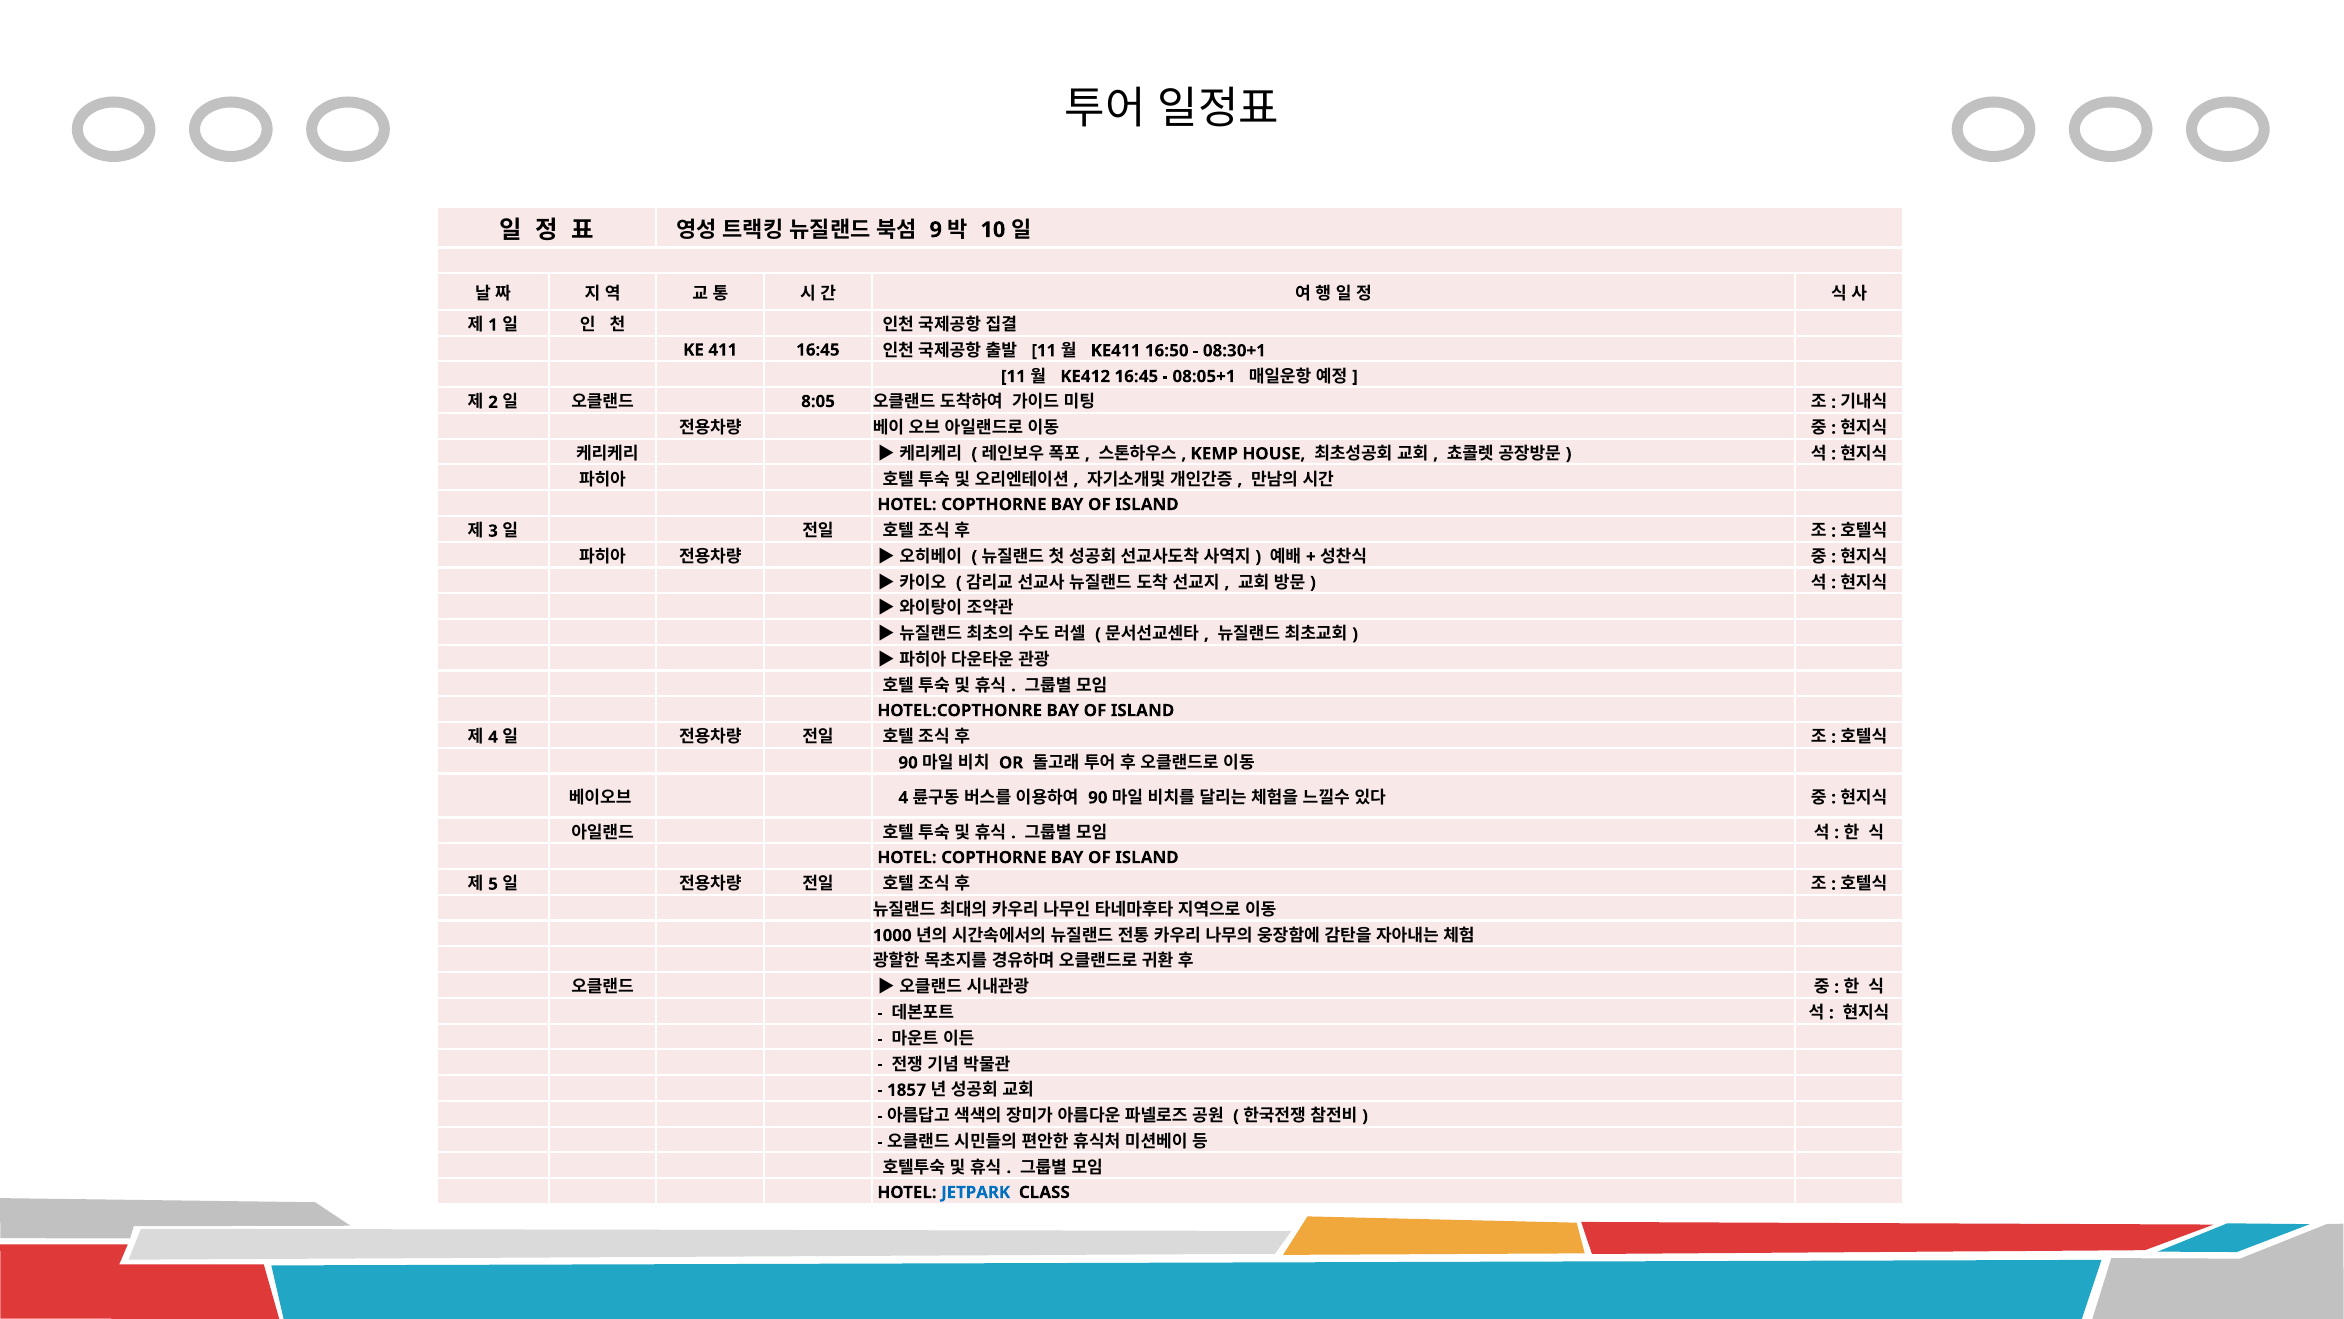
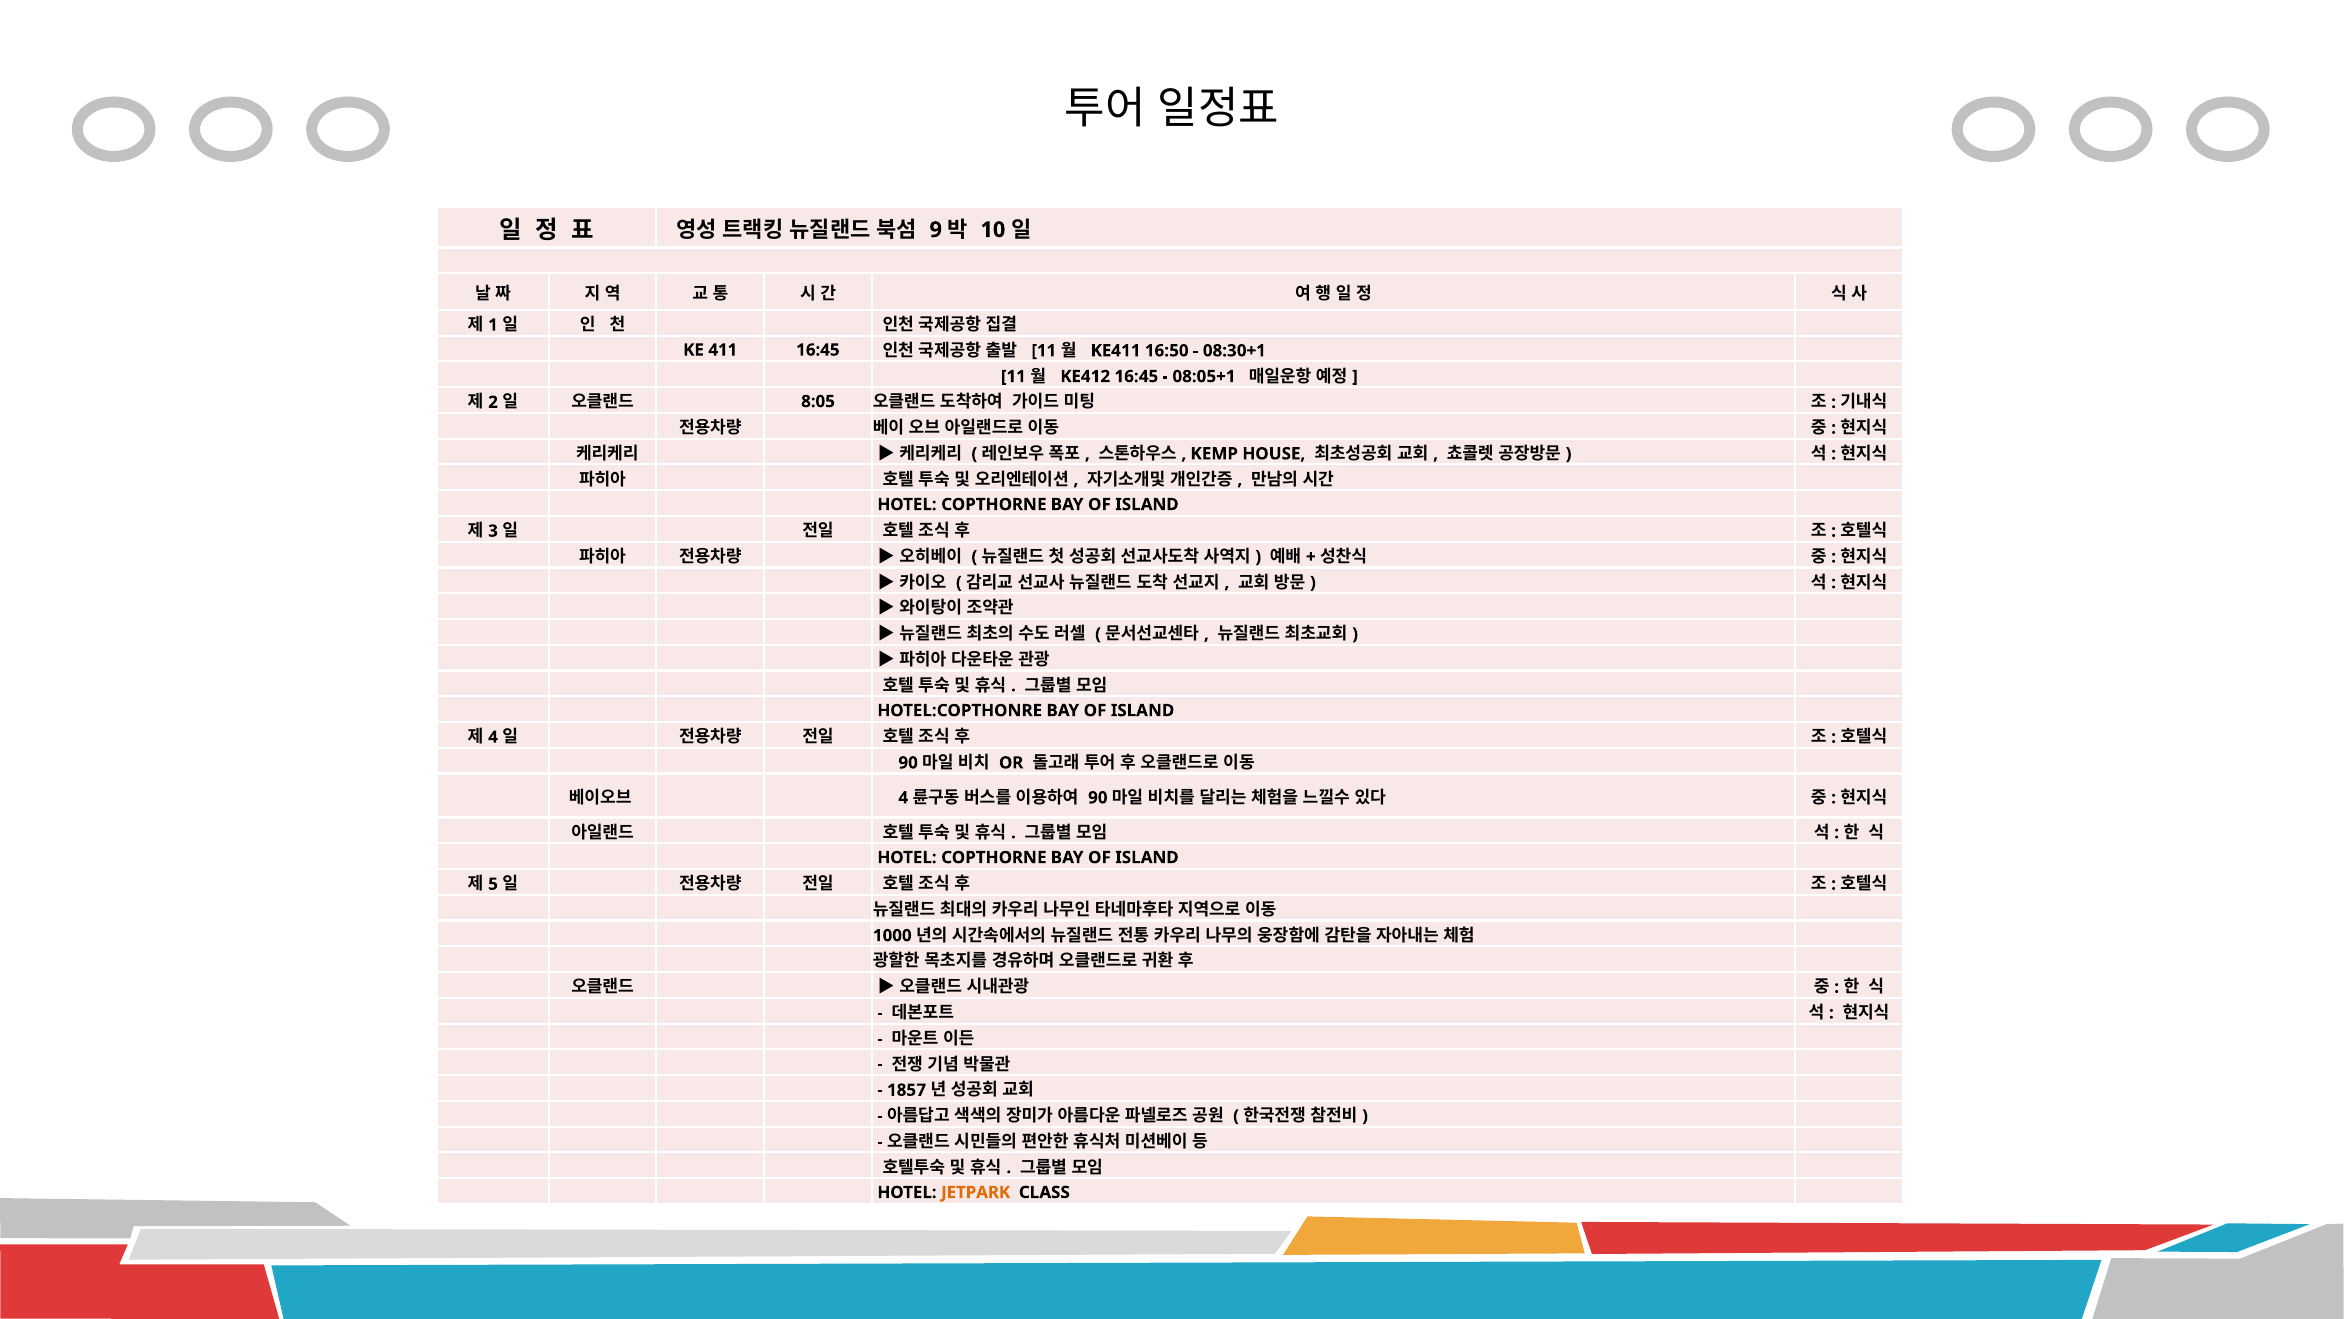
JETPARK colour: blue -> orange (976, 1192)
